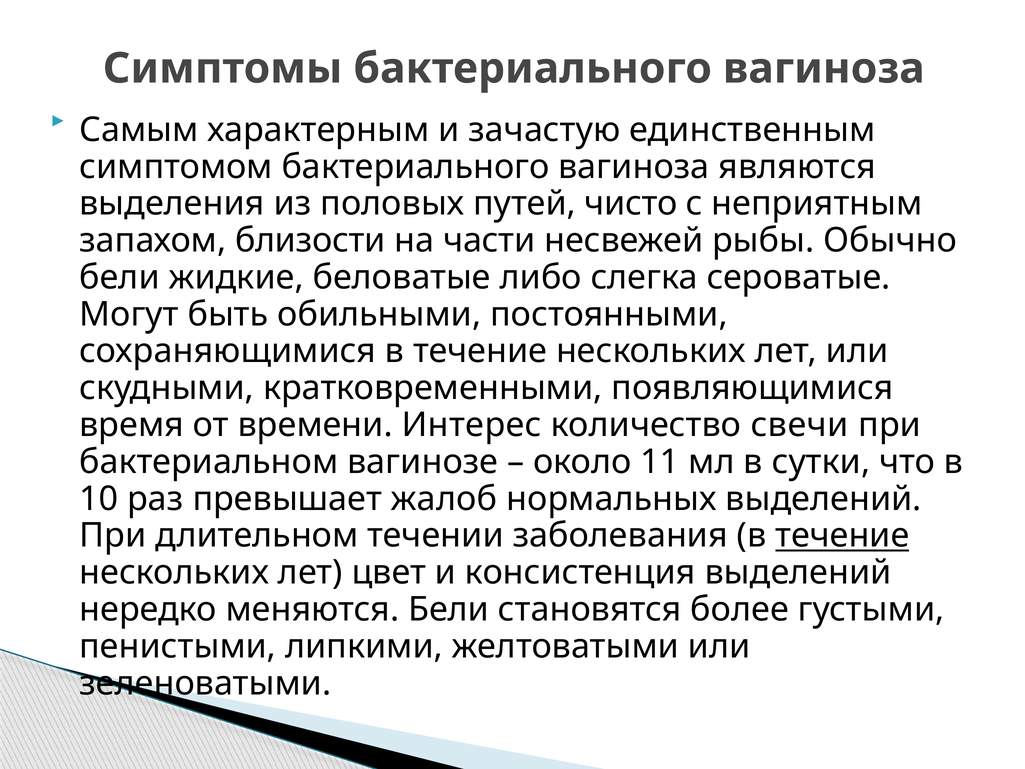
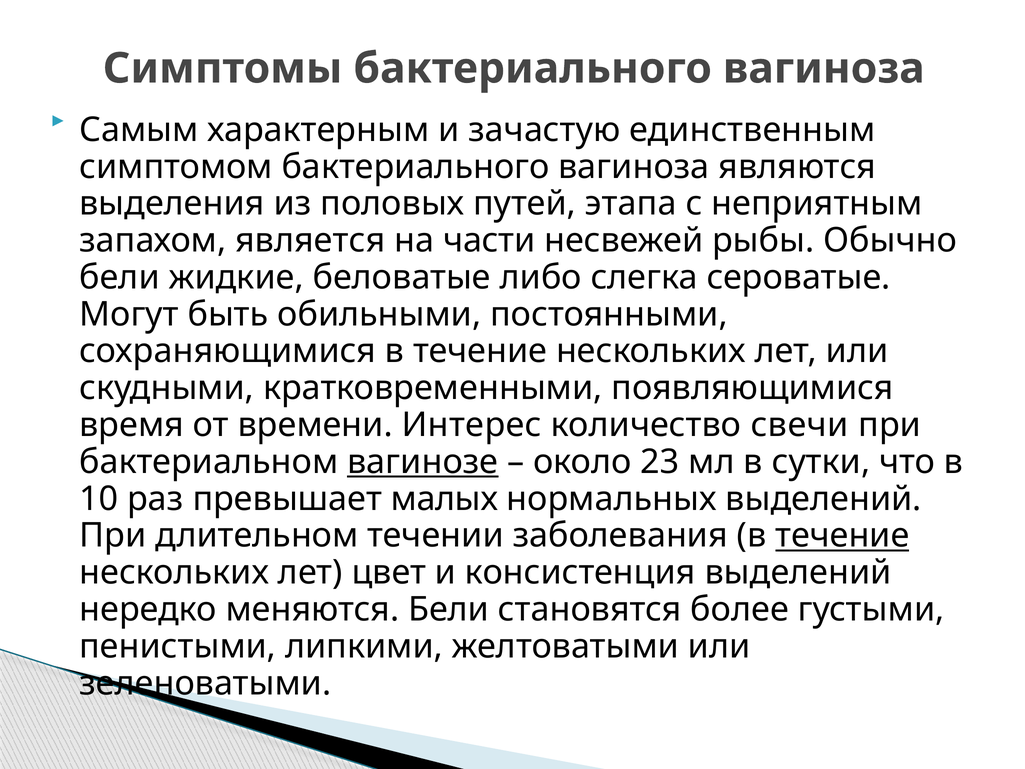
чисто: чисто -> этапа (631, 204)
близости: близости -> является (310, 240)
вагинозе underline: none -> present (423, 462)
11: 11 -> 23 (660, 462)
жалоб: жалоб -> малых (444, 499)
